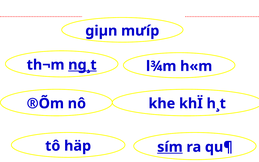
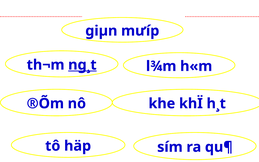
sím underline: present -> none (170, 147)
